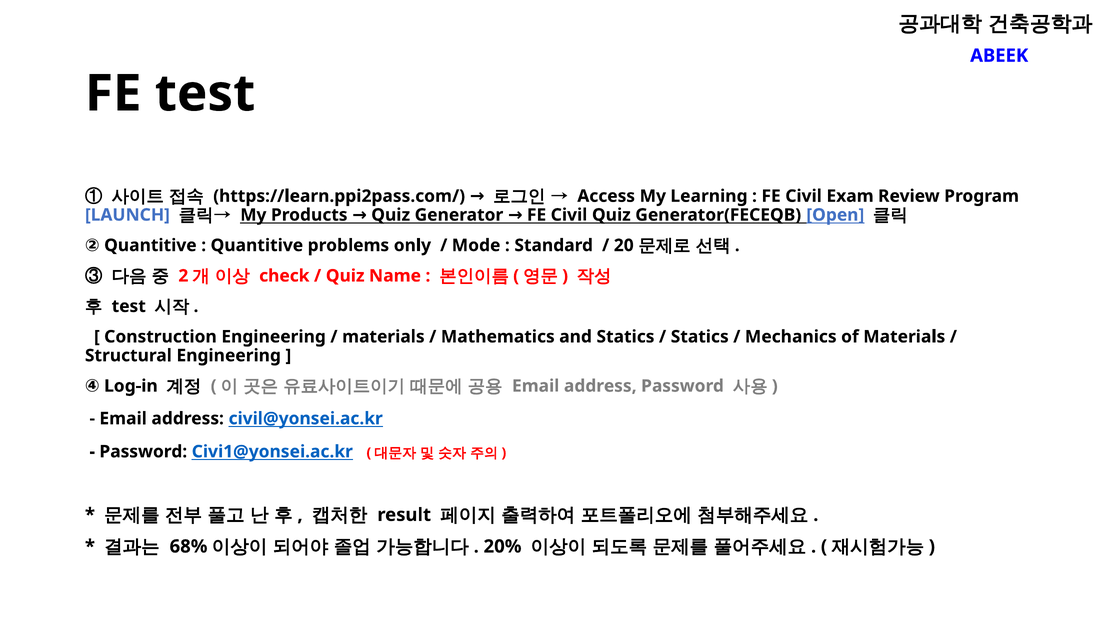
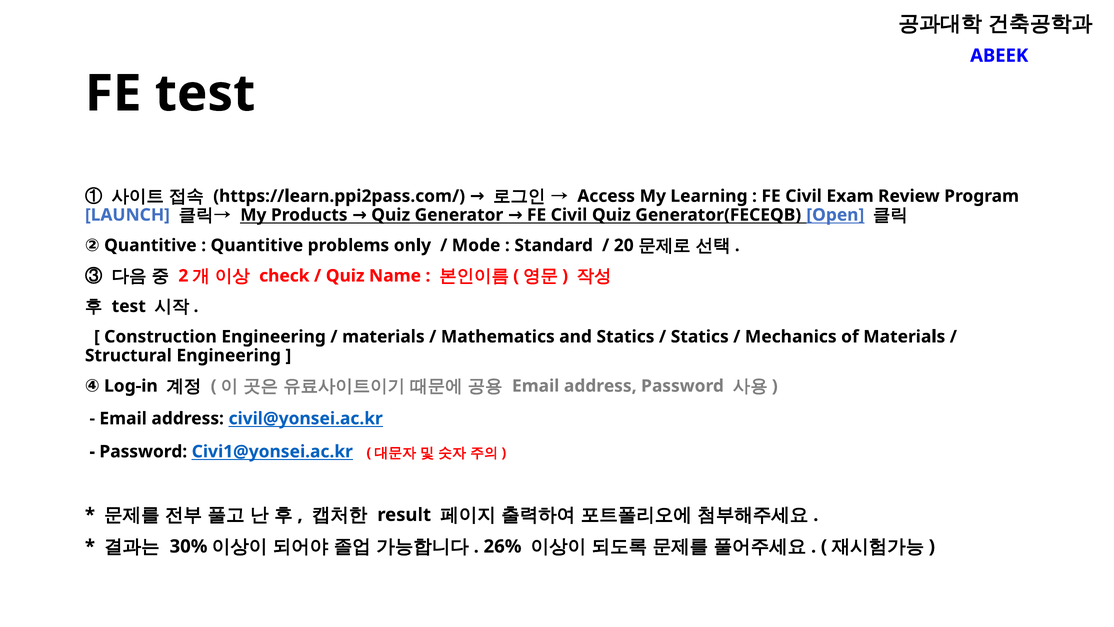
68%: 68% -> 30% (189, 546)
20%: 20% -> 26% (503, 546)
